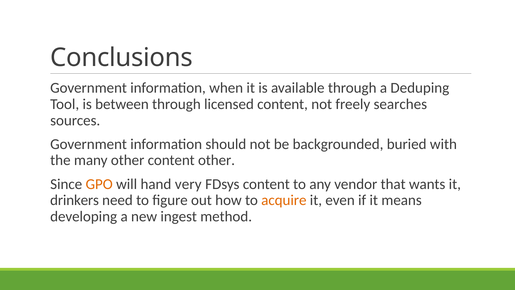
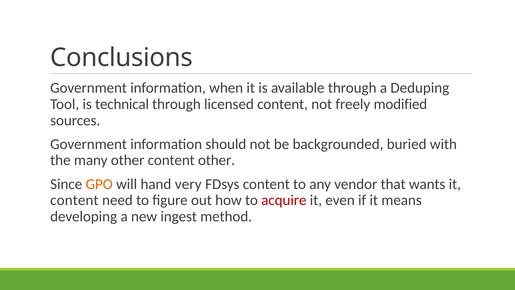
between: between -> technical (122, 104)
searches: searches -> modified (400, 104)
drinkers: drinkers -> content (74, 200)
acquire colour: orange -> red (284, 200)
